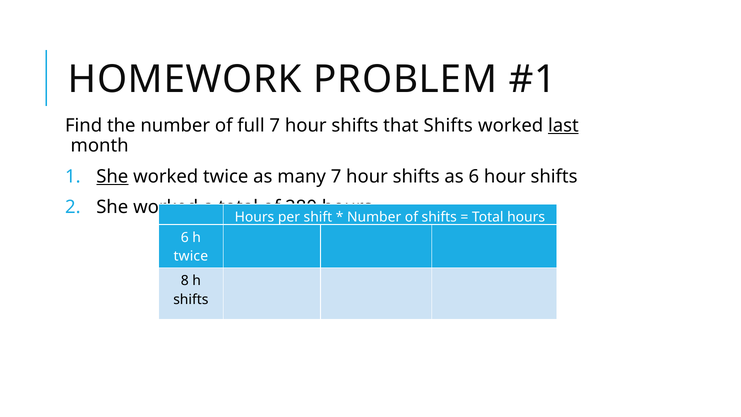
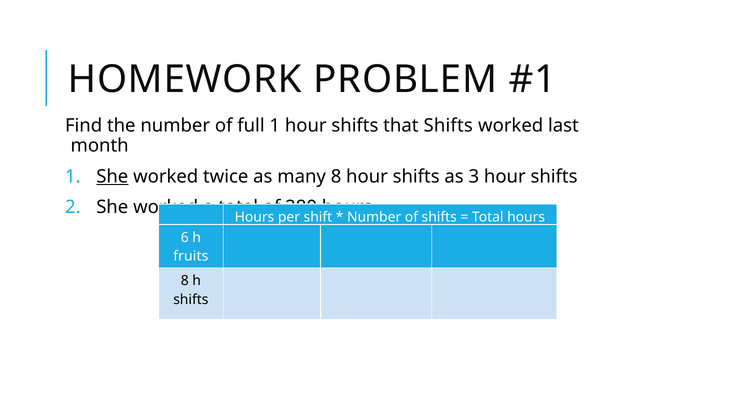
full 7: 7 -> 1 (275, 126)
last underline: present -> none (563, 126)
many 7: 7 -> 8 (336, 176)
as 6: 6 -> 3 (474, 176)
twice: twice -> fruits (191, 256)
